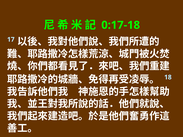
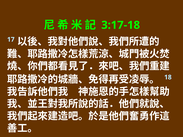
0:17-18: 0:17-18 -> 3:17-18 (121, 25)
